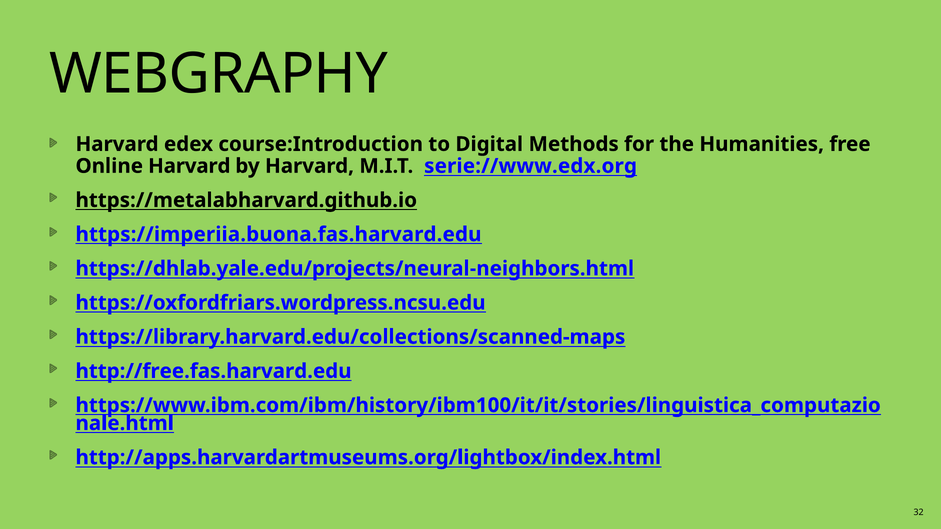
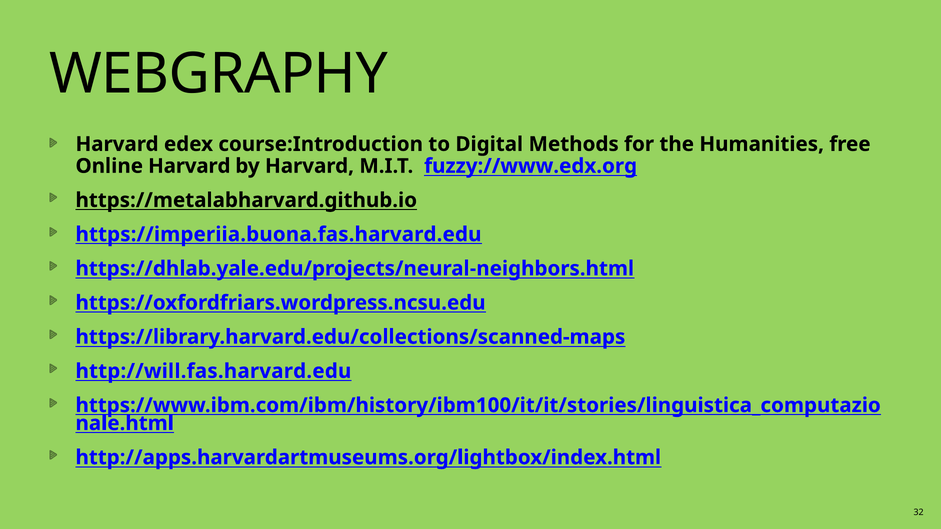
serie://www.edx.org: serie://www.edx.org -> fuzzy://www.edx.org (531, 166)
http://free.fas.harvard.edu: http://free.fas.harvard.edu -> http://will.fas.harvard.edu (213, 371)
